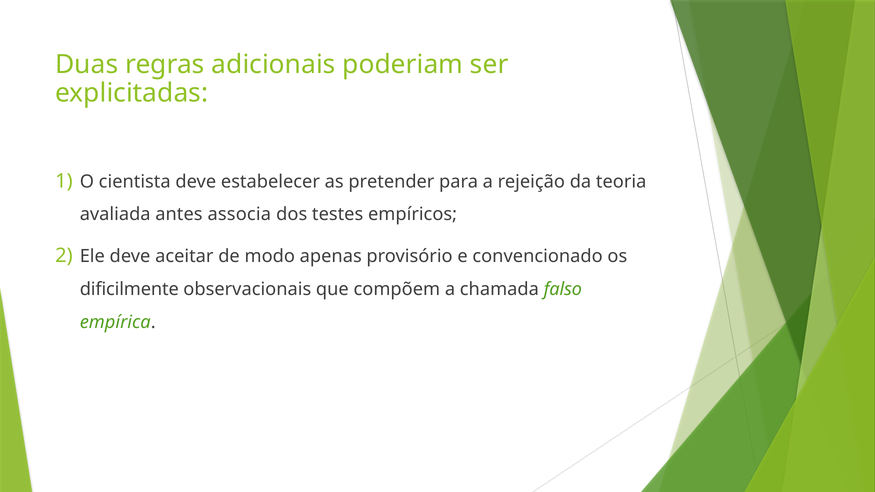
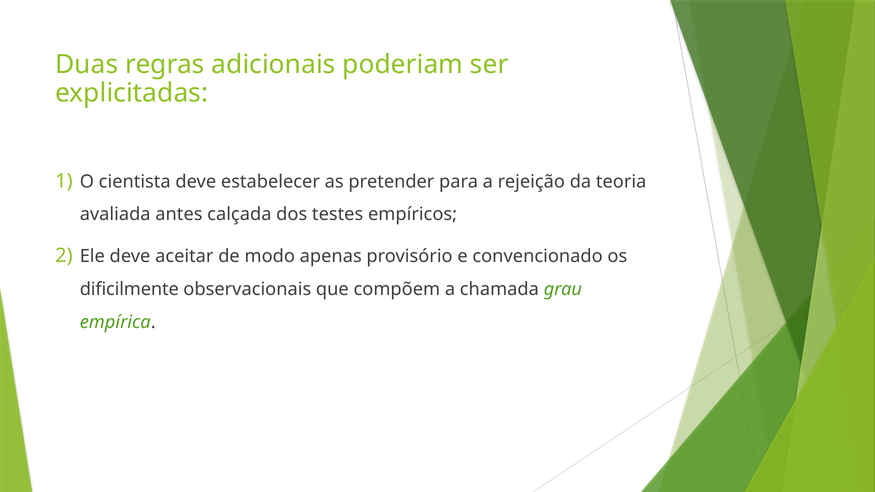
associa: associa -> calçada (239, 214)
falso: falso -> grau (563, 289)
